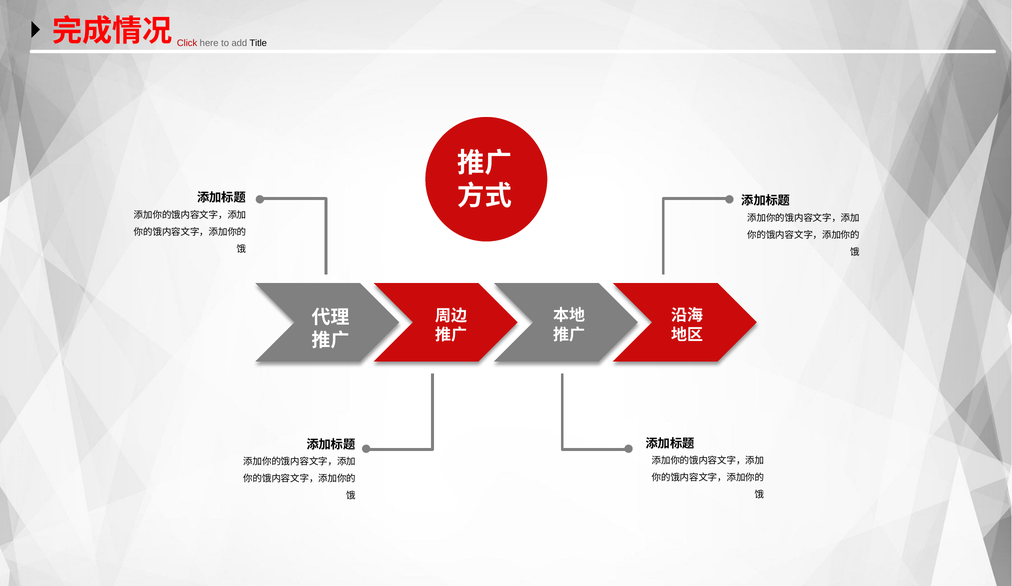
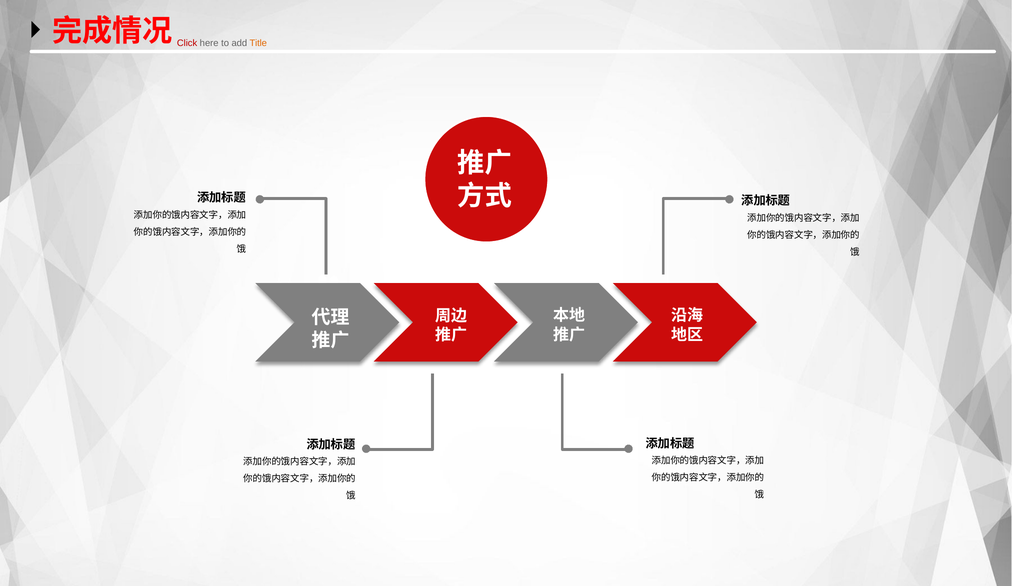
Title colour: black -> orange (258, 43)
